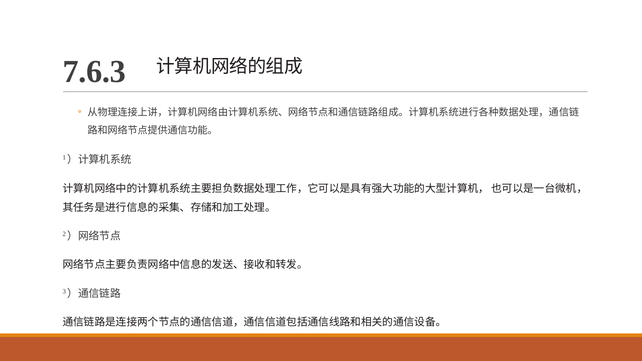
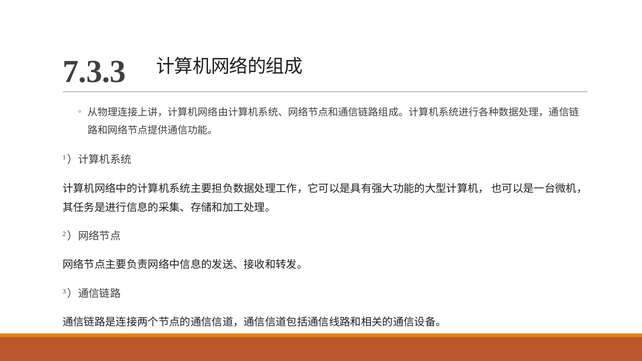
7.6.3: 7.6.3 -> 7.3.3 (94, 72)
